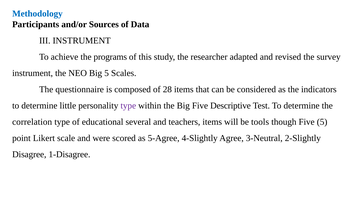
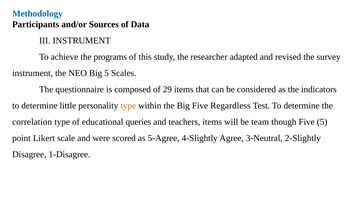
28: 28 -> 29 (167, 89)
type colour: purple -> orange (128, 105)
Descriptive: Descriptive -> Regardless (230, 105)
several: several -> queries (138, 122)
tools: tools -> team (260, 122)
